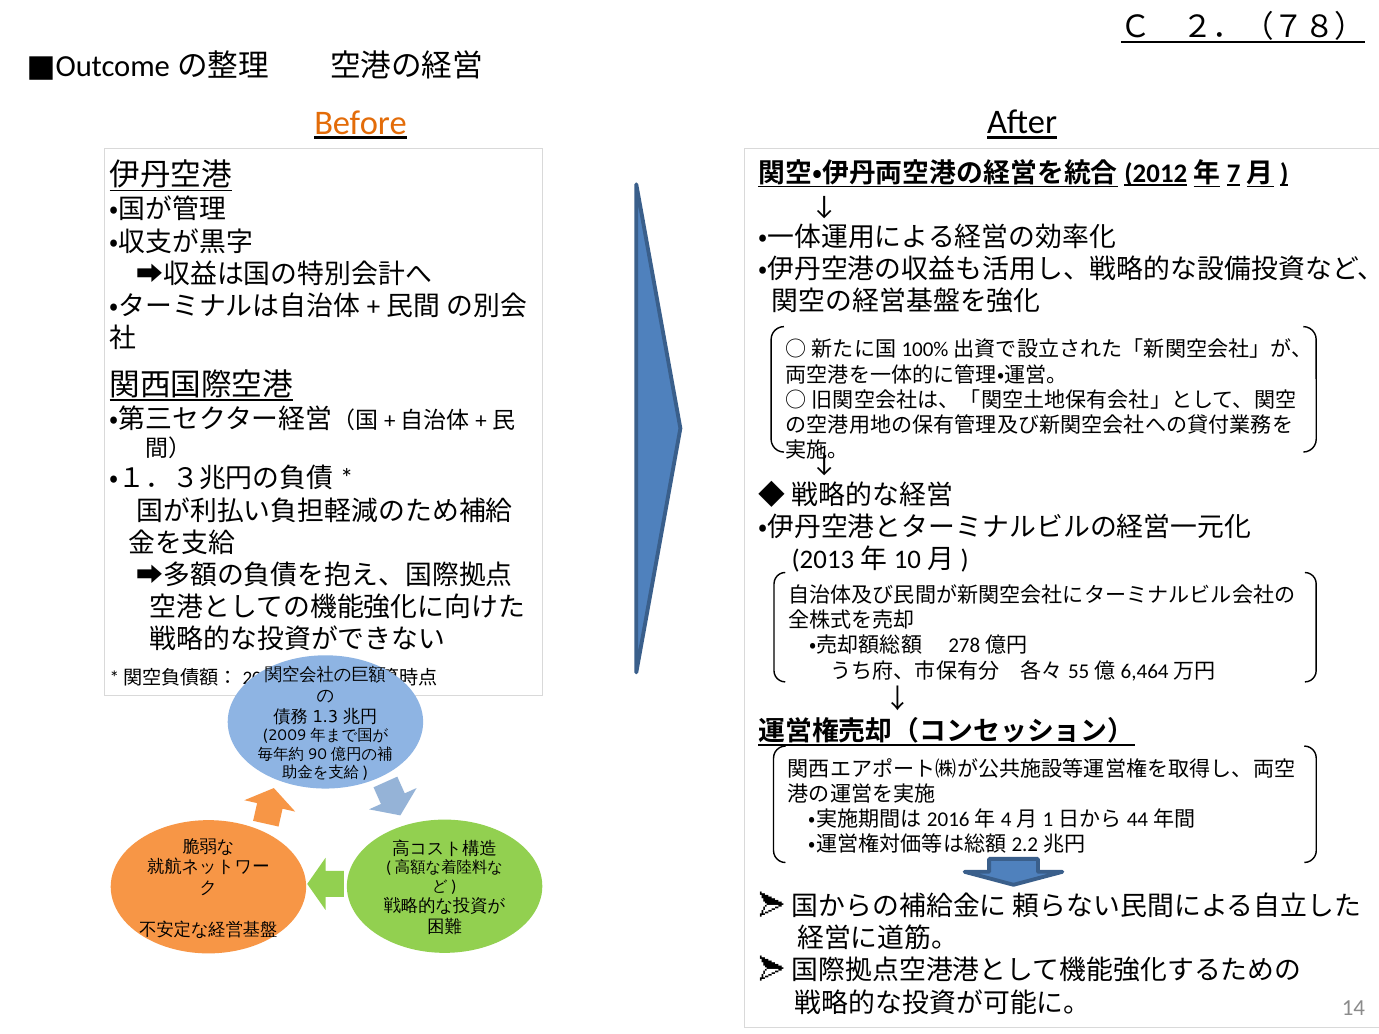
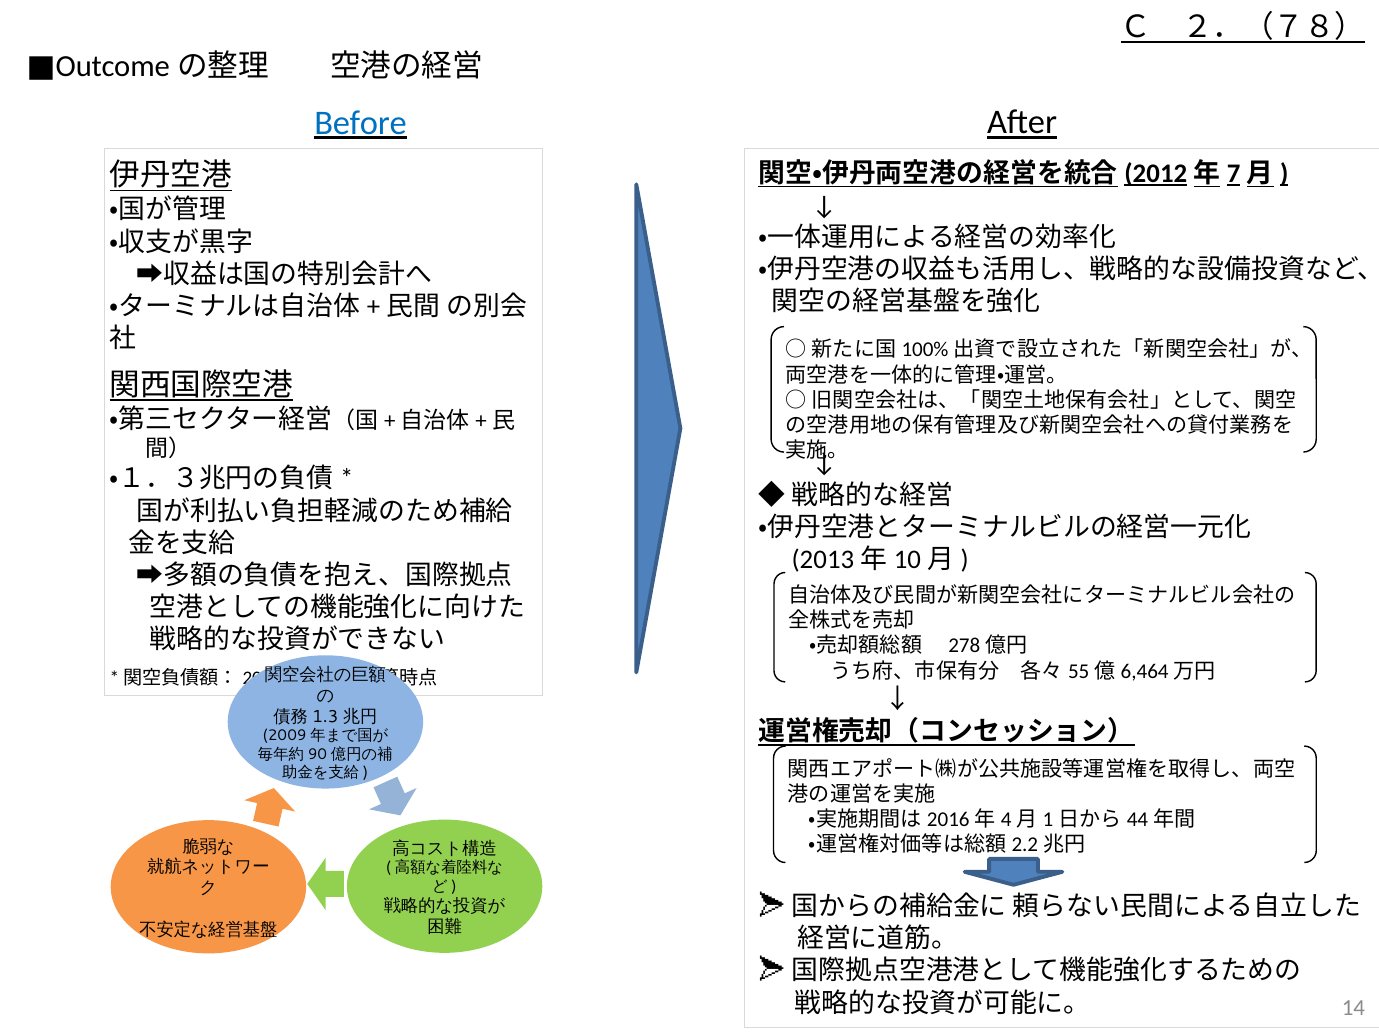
Before colour: orange -> blue (361, 123)
